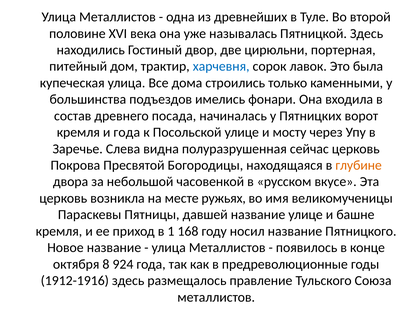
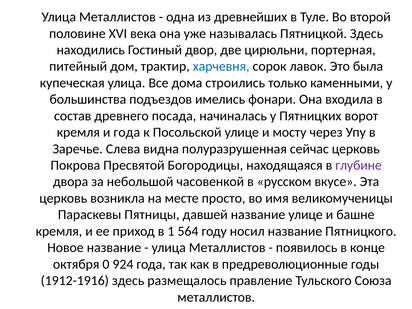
глубине colour: orange -> purple (359, 165)
ружьях: ружьях -> просто (224, 198)
168: 168 -> 564 (188, 231)
8: 8 -> 0 (106, 264)
